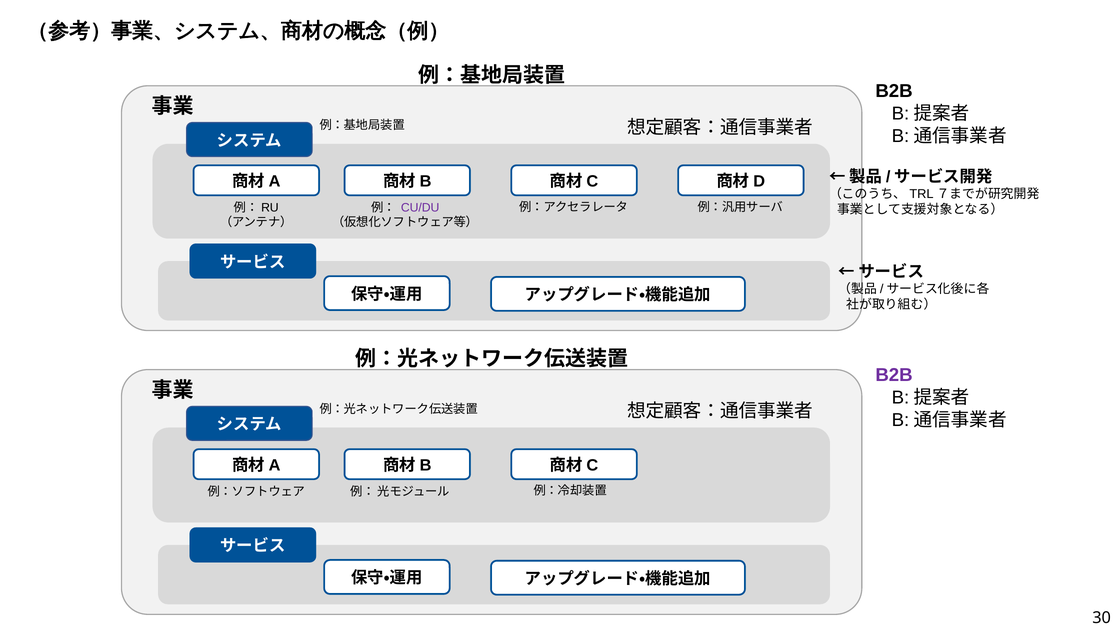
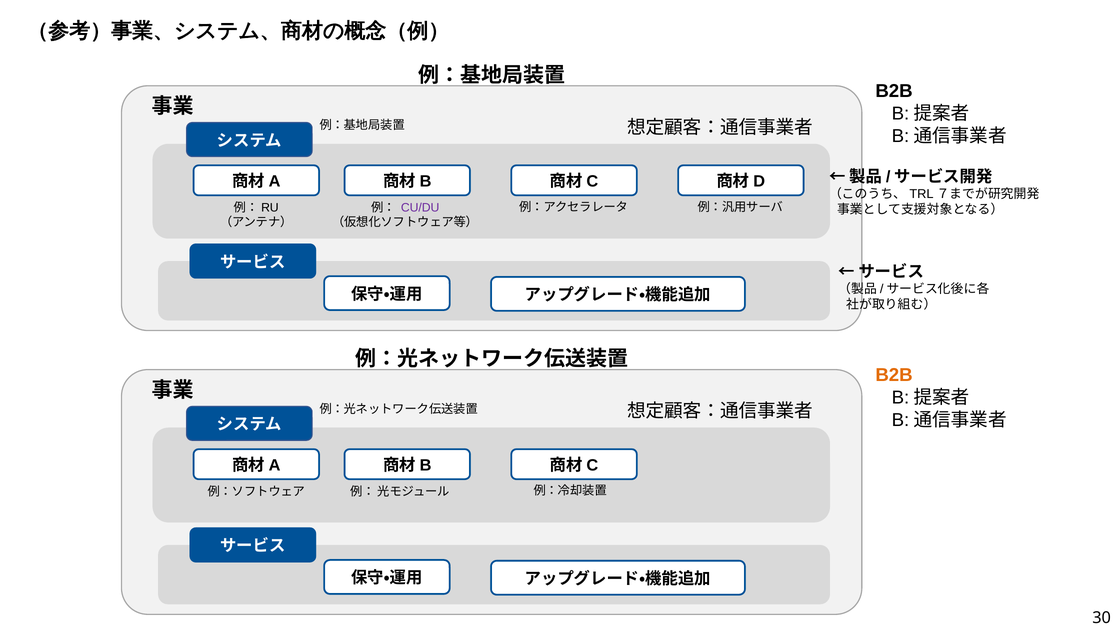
B2B colour: purple -> orange (894, 375)
